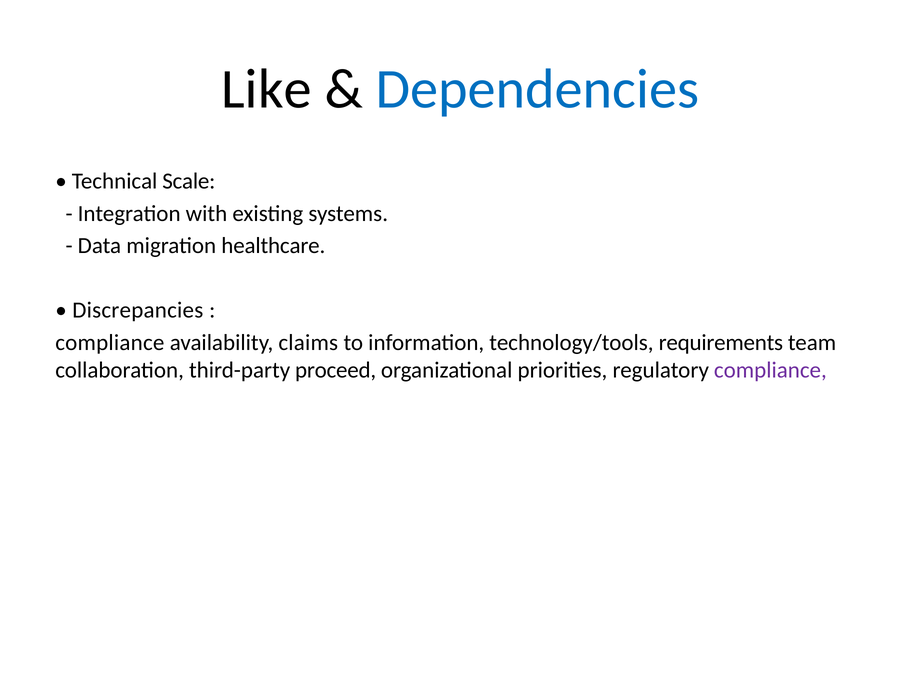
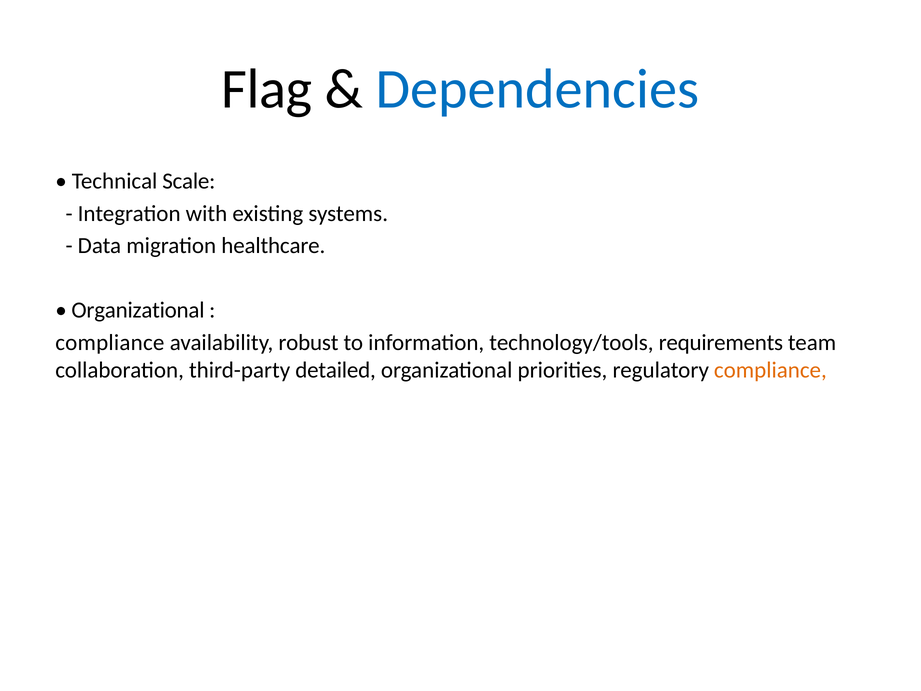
Like: Like -> Flag (267, 89)
Discrepancies: Discrepancies -> Organizational (138, 310)
claims: claims -> robust (308, 342)
proceed: proceed -> detailed (336, 370)
compliance colour: purple -> orange (770, 370)
